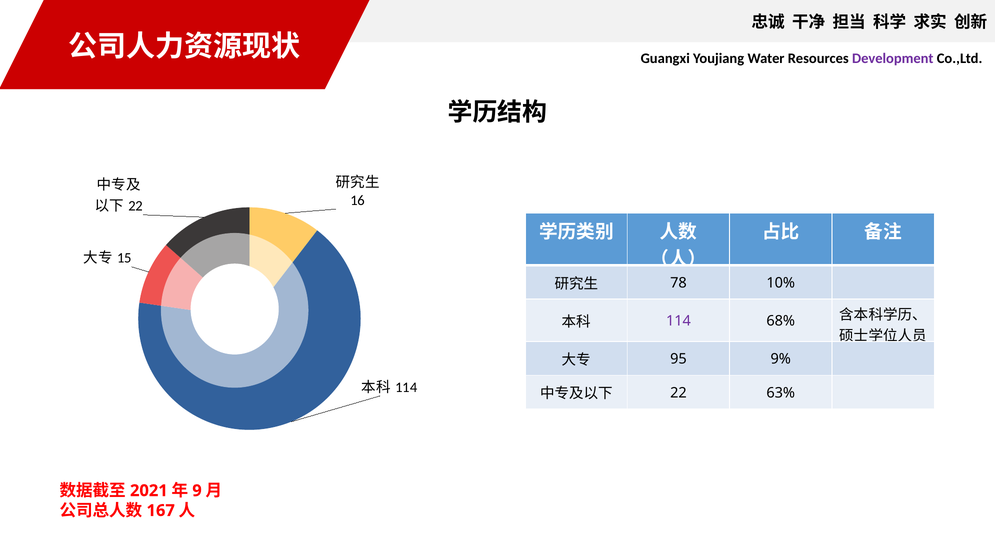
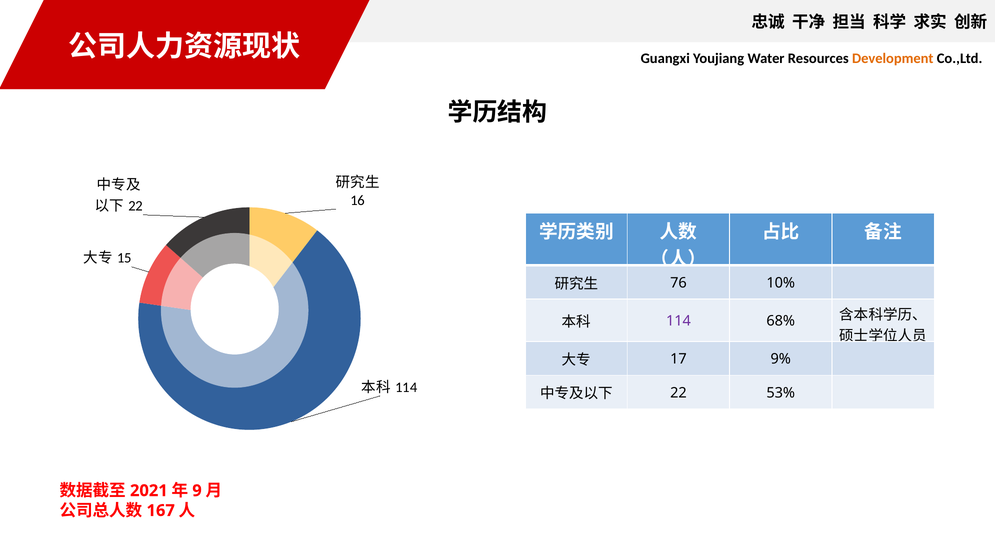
Development colour: purple -> orange (893, 58)
78: 78 -> 76 (678, 283)
95: 95 -> 17 (678, 359)
63%: 63% -> 53% (781, 393)
